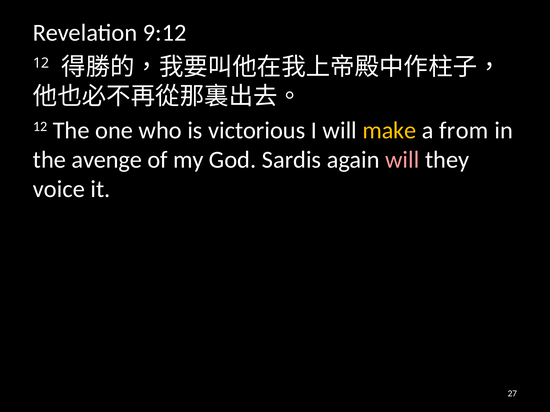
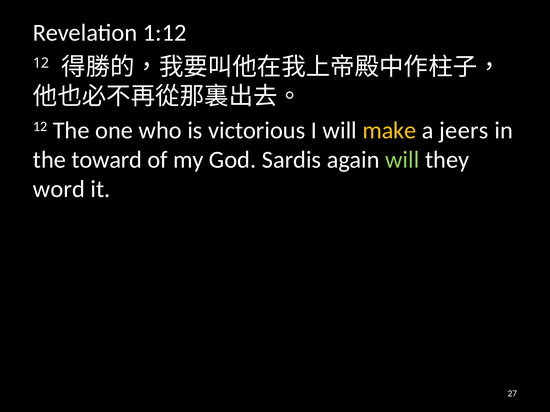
9:12: 9:12 -> 1:12 (165, 33)
from: from -> jeers (464, 131)
avenge: avenge -> toward (107, 160)
will colour: pink -> light green (402, 160)
voice: voice -> word (59, 189)
